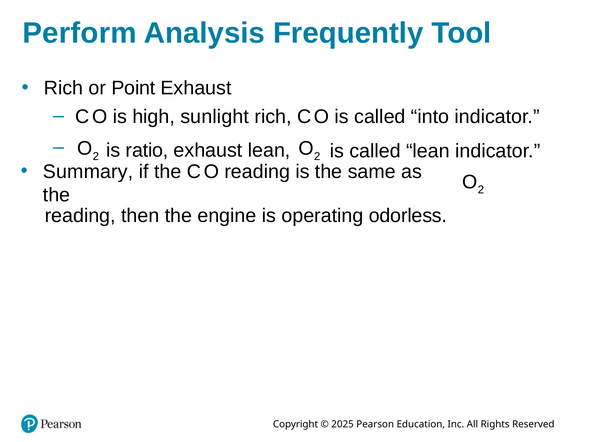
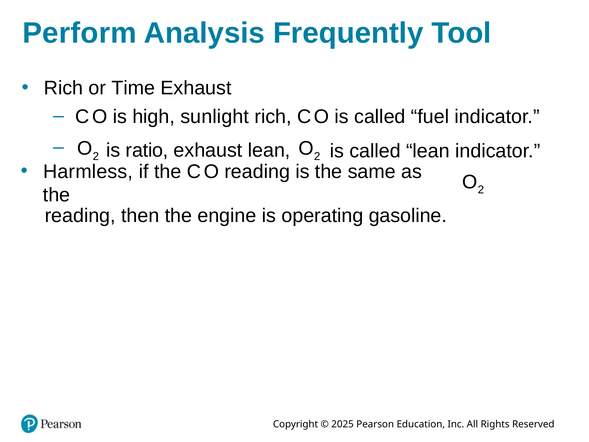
Point: Point -> Time (133, 88)
into: into -> fuel (430, 117)
Summary: Summary -> Harmless (88, 171)
odorless: odorless -> gasoline (408, 216)
